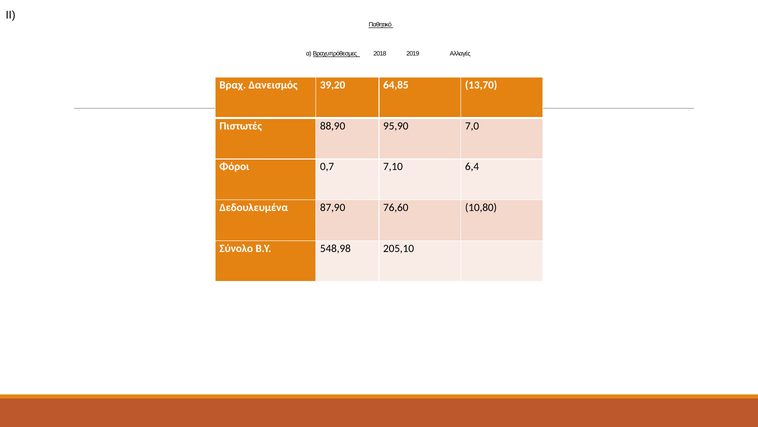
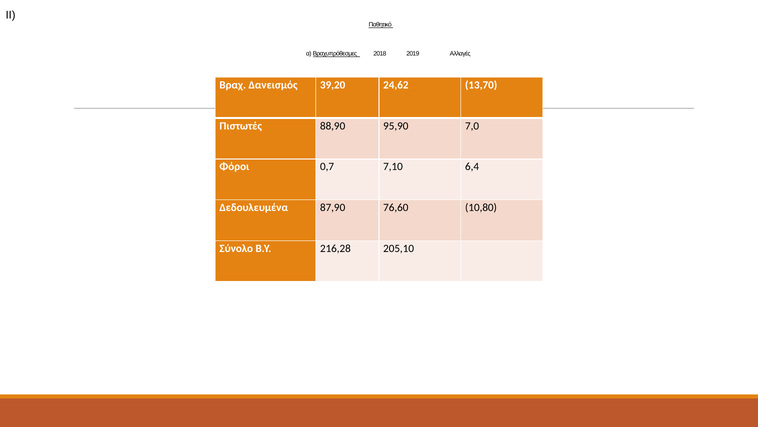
64,85: 64,85 -> 24,62 (396, 85)
548,98: 548,98 -> 216,28 (335, 248)
